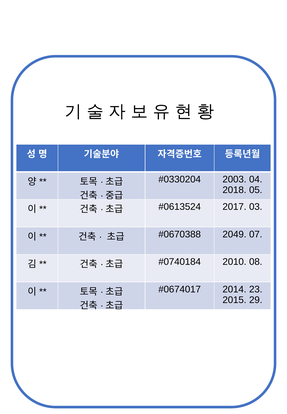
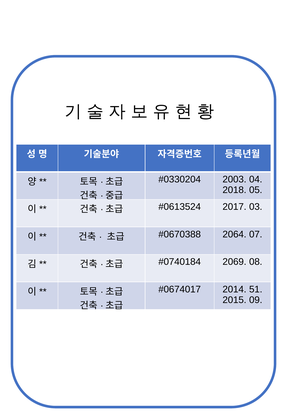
2049: 2049 -> 2064 (234, 235)
2010: 2010 -> 2069 (234, 262)
23: 23 -> 51 (256, 290)
29: 29 -> 09 (256, 300)
